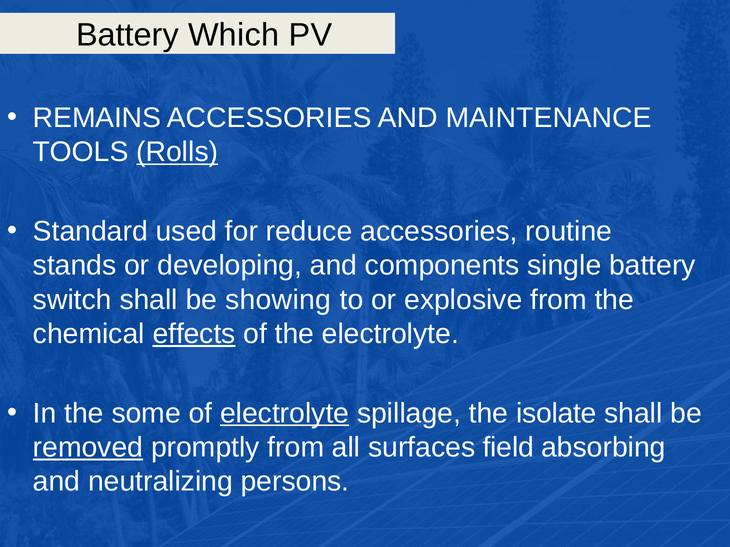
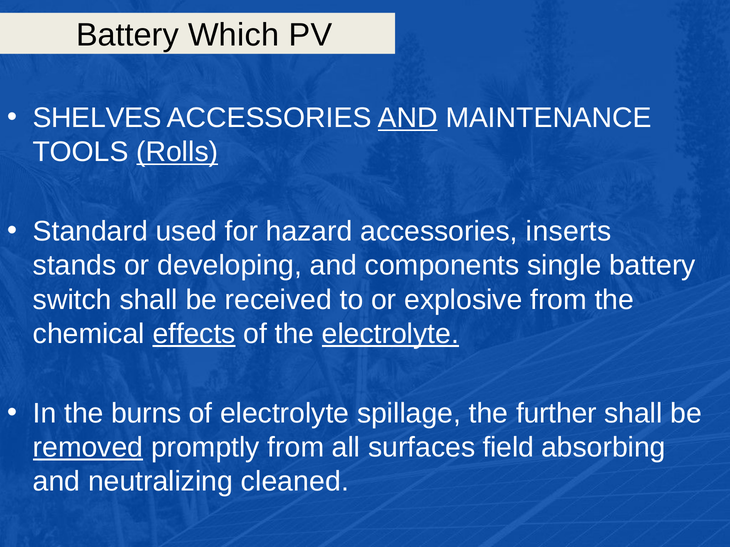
REMAINS: REMAINS -> SHELVES (97, 118)
AND underline: none -> present (408, 118)
reduce: reduce -> hazard (309, 232)
routine: routine -> inserts (569, 232)
showing: showing -> received (278, 300)
electrolyte underline: none -> present (390, 334)
some: some -> burns (146, 414)
electrolyte underline: present -> none (285, 414)
isolate: isolate -> further (556, 414)
persons: persons -> cleaned (295, 482)
